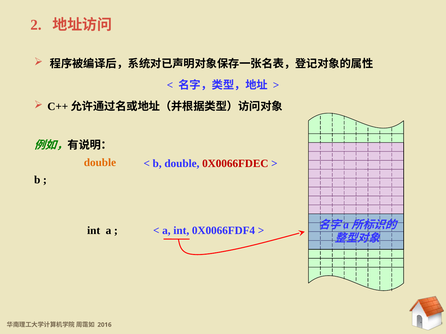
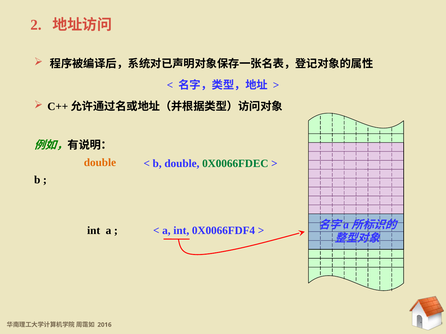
0X0066FDEC colour: red -> green (235, 164)
